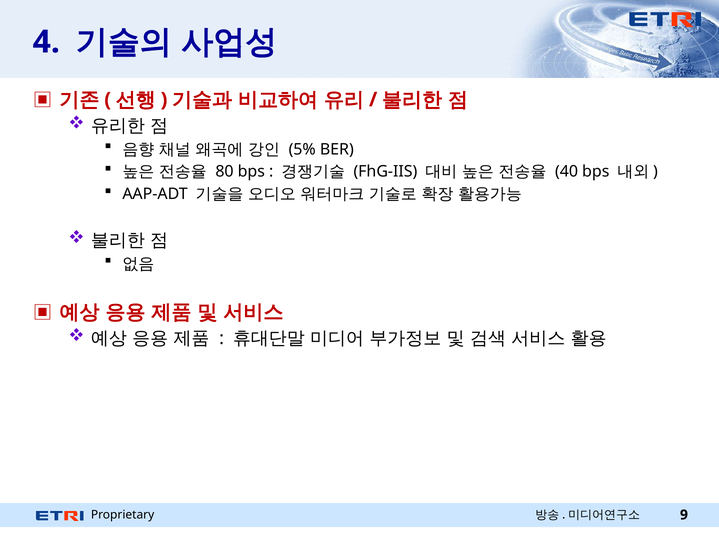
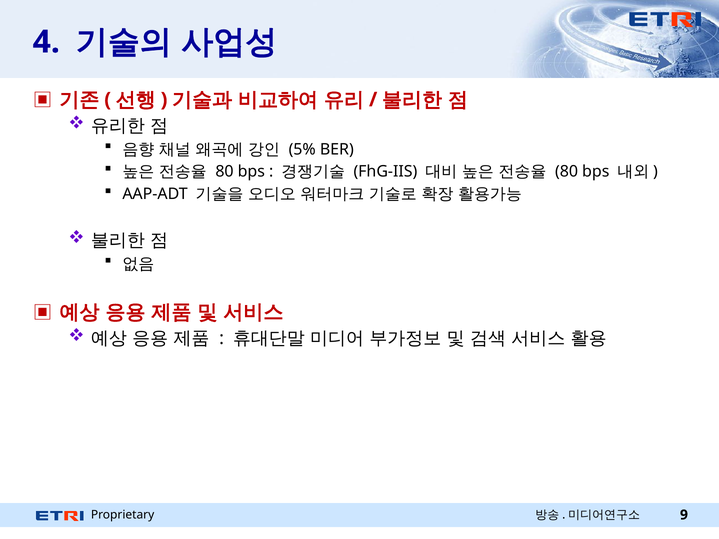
40: 40 -> 80 (567, 172)
